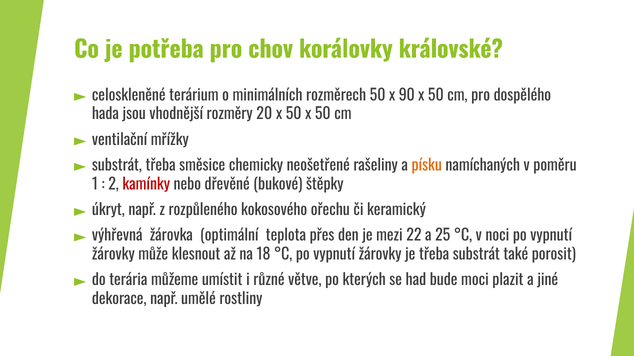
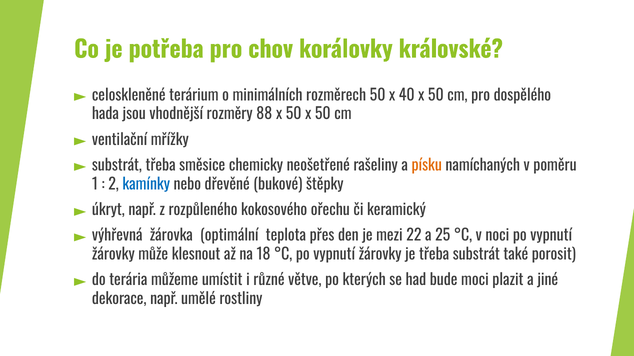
90: 90 -> 40 (407, 95)
20: 20 -> 88 (264, 114)
kamínky colour: red -> blue (146, 185)
